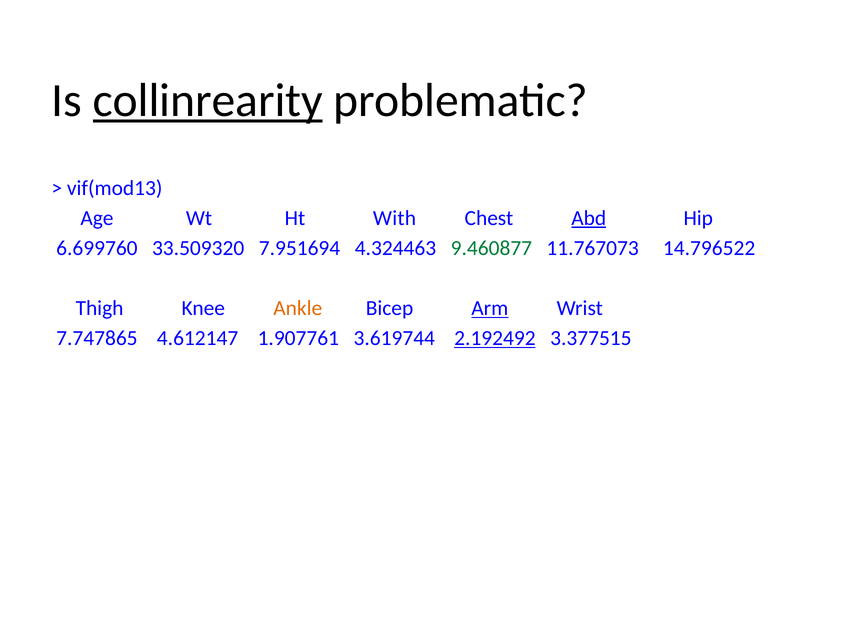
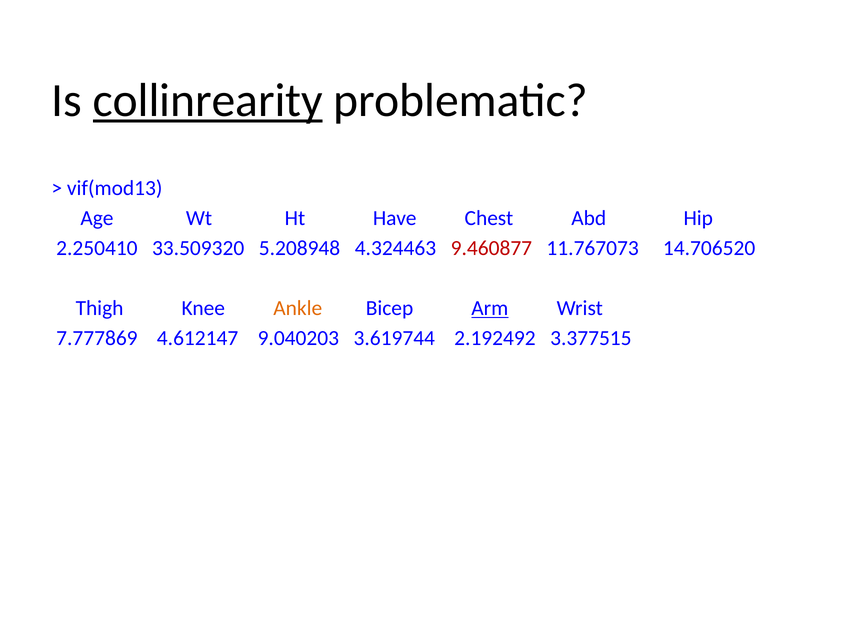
With: With -> Have (395, 218)
Abd underline: present -> none (589, 218)
6.699760: 6.699760 -> 2.250410 (97, 248)
7.951694: 7.951694 -> 5.208948 (300, 248)
9.460877 colour: green -> red (491, 248)
14.796522: 14.796522 -> 14.706520 (709, 248)
7.747865: 7.747865 -> 7.777869 (97, 338)
1.907761: 1.907761 -> 9.040203 (298, 338)
2.192492 underline: present -> none (495, 338)
